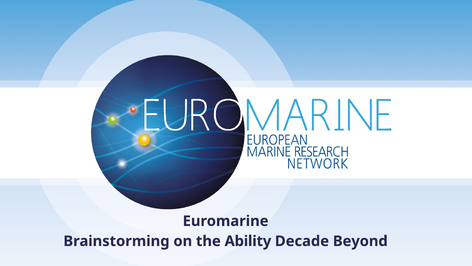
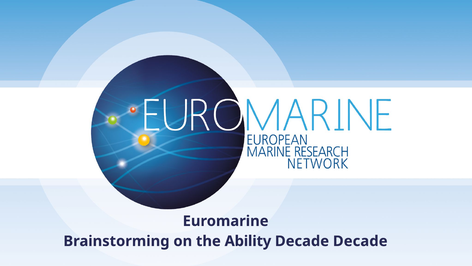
Decade Beyond: Beyond -> Decade (360, 241)
